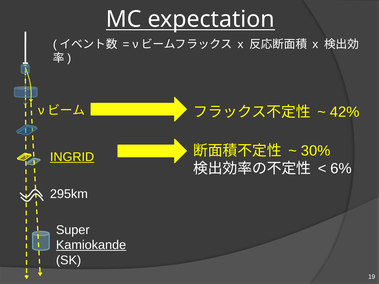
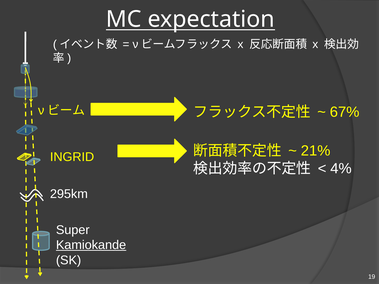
42%: 42% -> 67% (345, 112)
30%: 30% -> 21% (316, 151)
INGRID underline: present -> none (72, 157)
6%: 6% -> 4% (341, 169)
